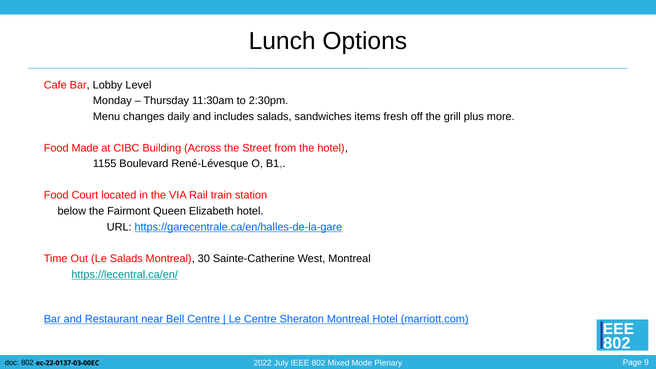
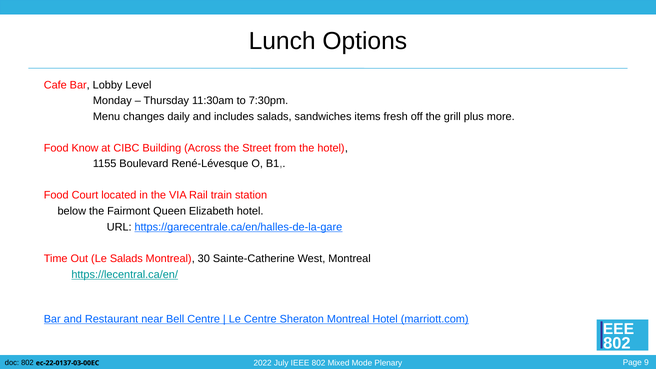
2:30pm: 2:30pm -> 7:30pm (268, 101)
Made: Made -> Know (85, 148)
